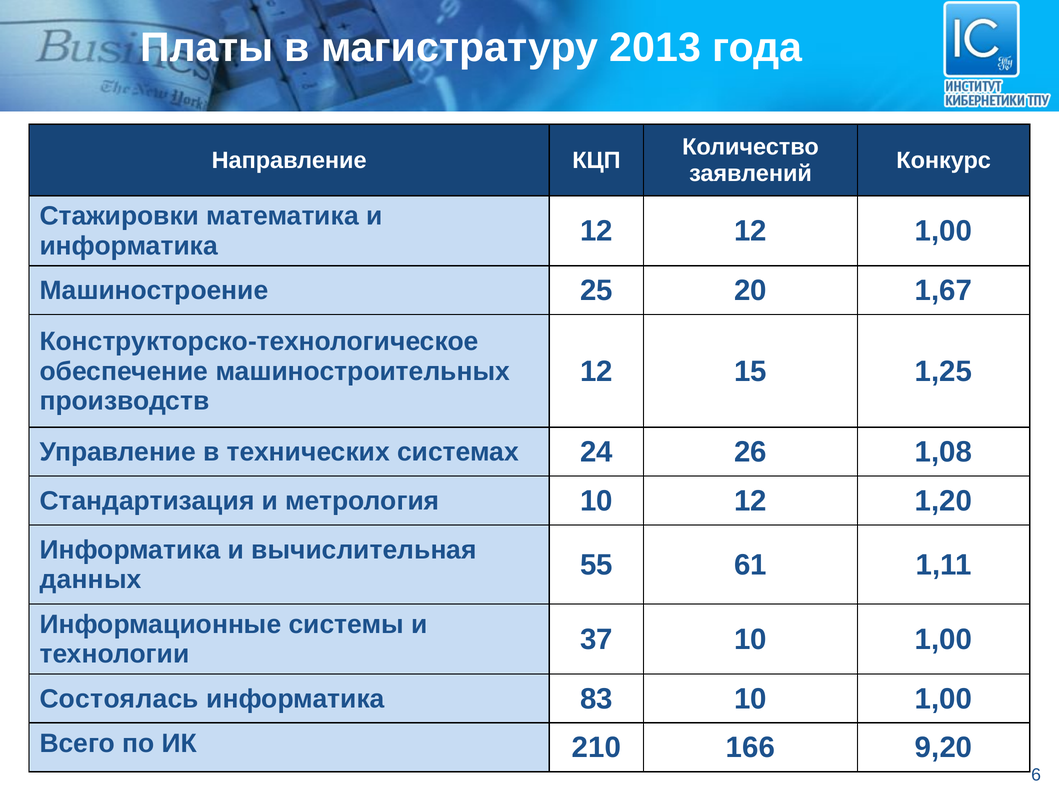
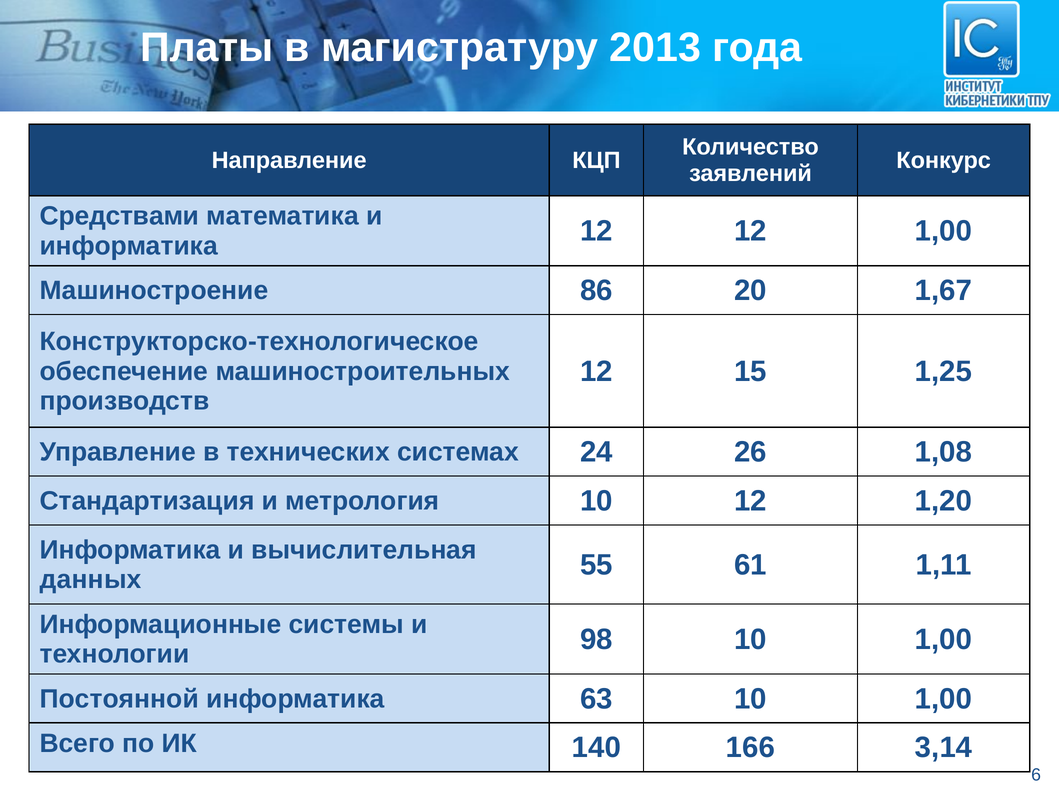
Стажировки: Стажировки -> Средствами (119, 216)
25: 25 -> 86 (596, 290)
37: 37 -> 98 (596, 639)
Состоялась: Состоялась -> Постоянной (119, 698)
83: 83 -> 63 (596, 698)
210: 210 -> 140 (596, 747)
9,20: 9,20 -> 3,14 (944, 747)
